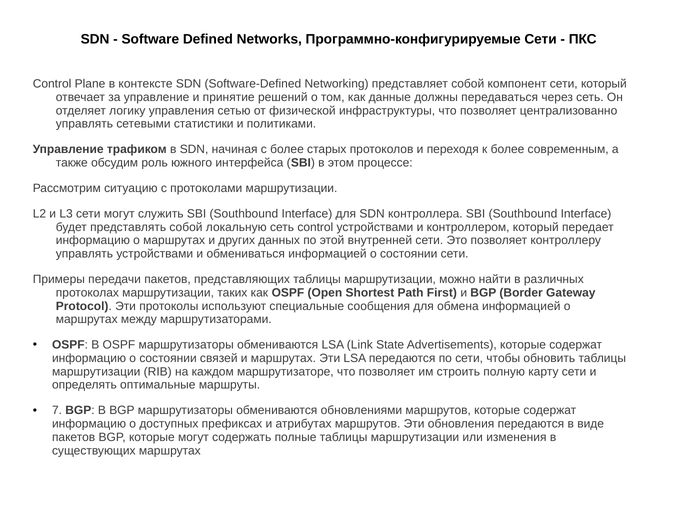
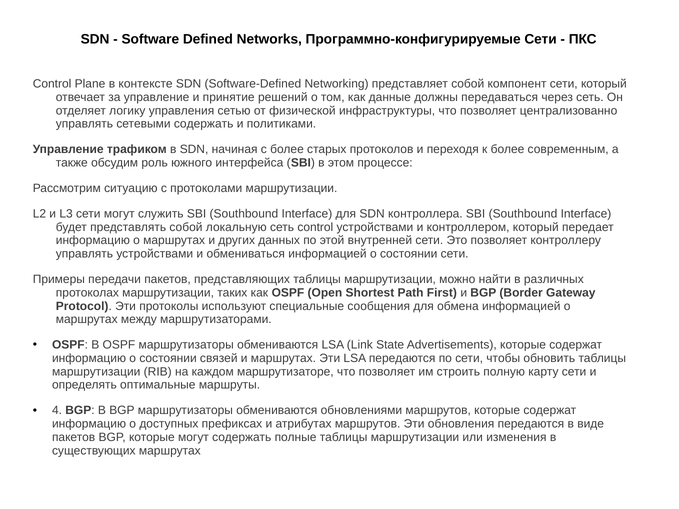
сетевыми статистики: статистики -> содержать (204, 124)
7: 7 -> 4 (57, 411)
